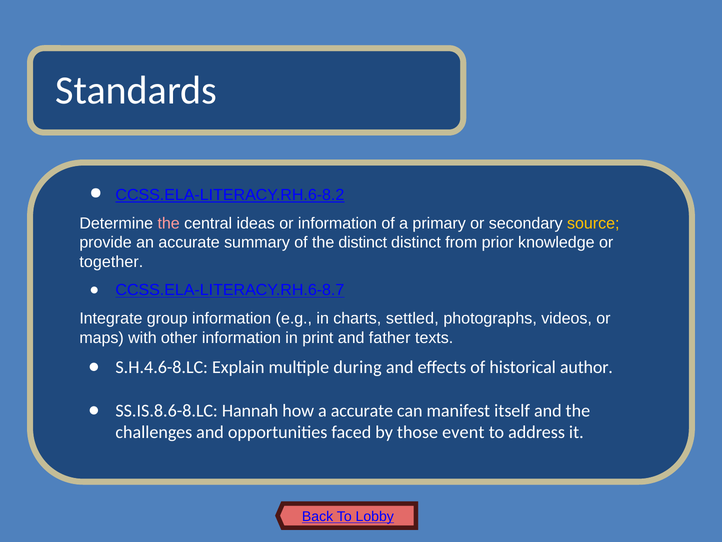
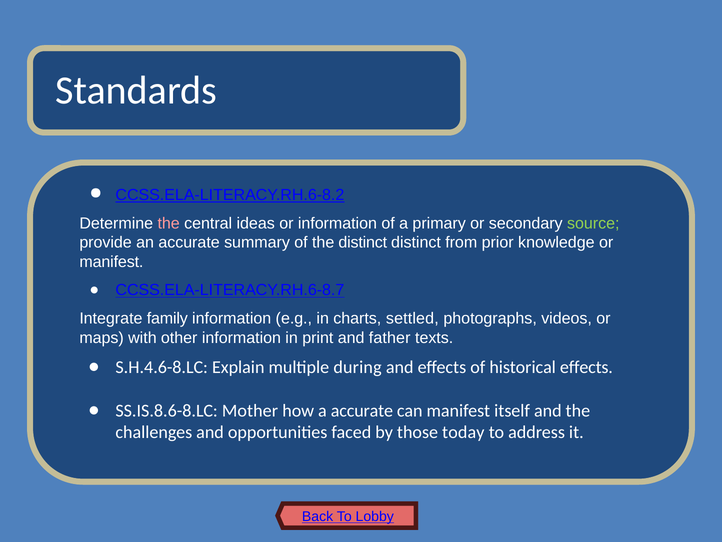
source colour: yellow -> light green (593, 223)
together: together -> manifest (111, 262)
group: group -> family (167, 318)
historical author: author -> effects (586, 367)
Hannah: Hannah -> Mother (250, 410)
event: event -> today (463, 432)
